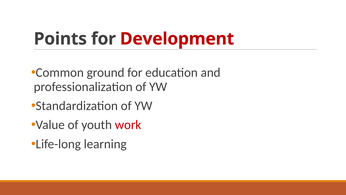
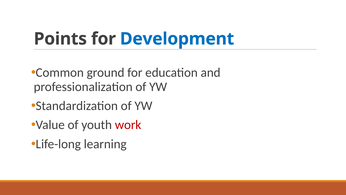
Development colour: red -> blue (177, 39)
